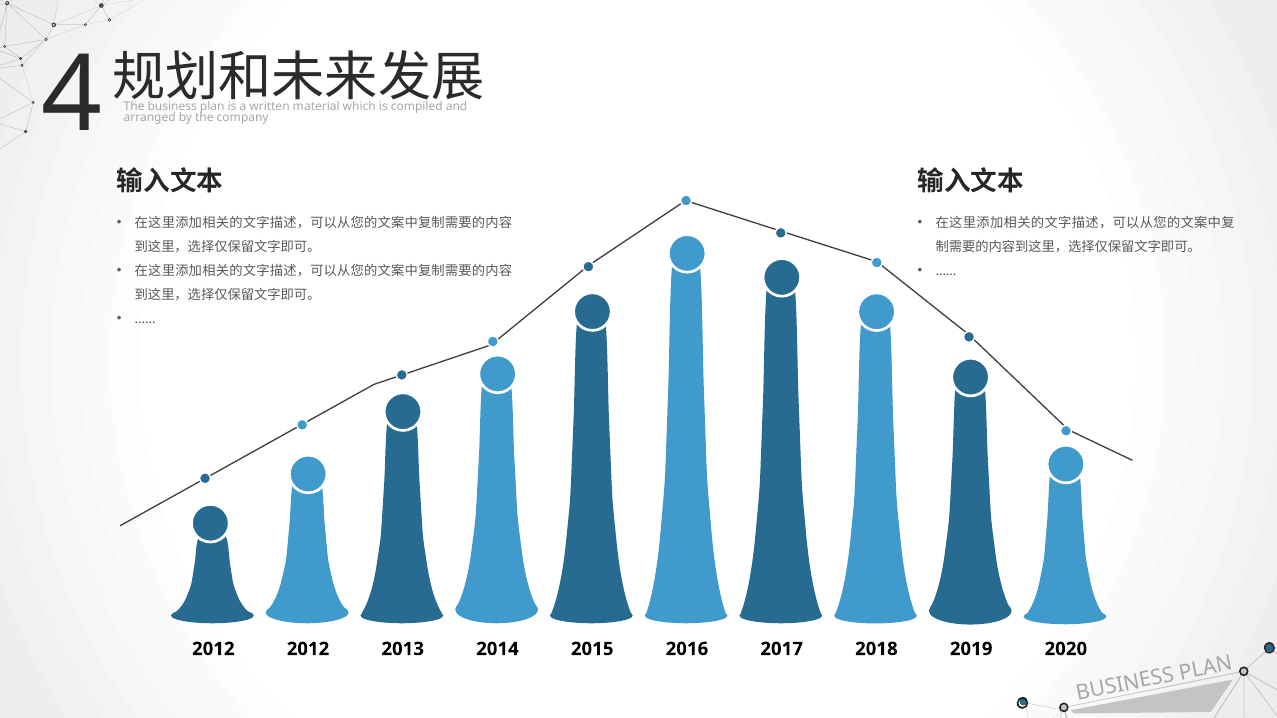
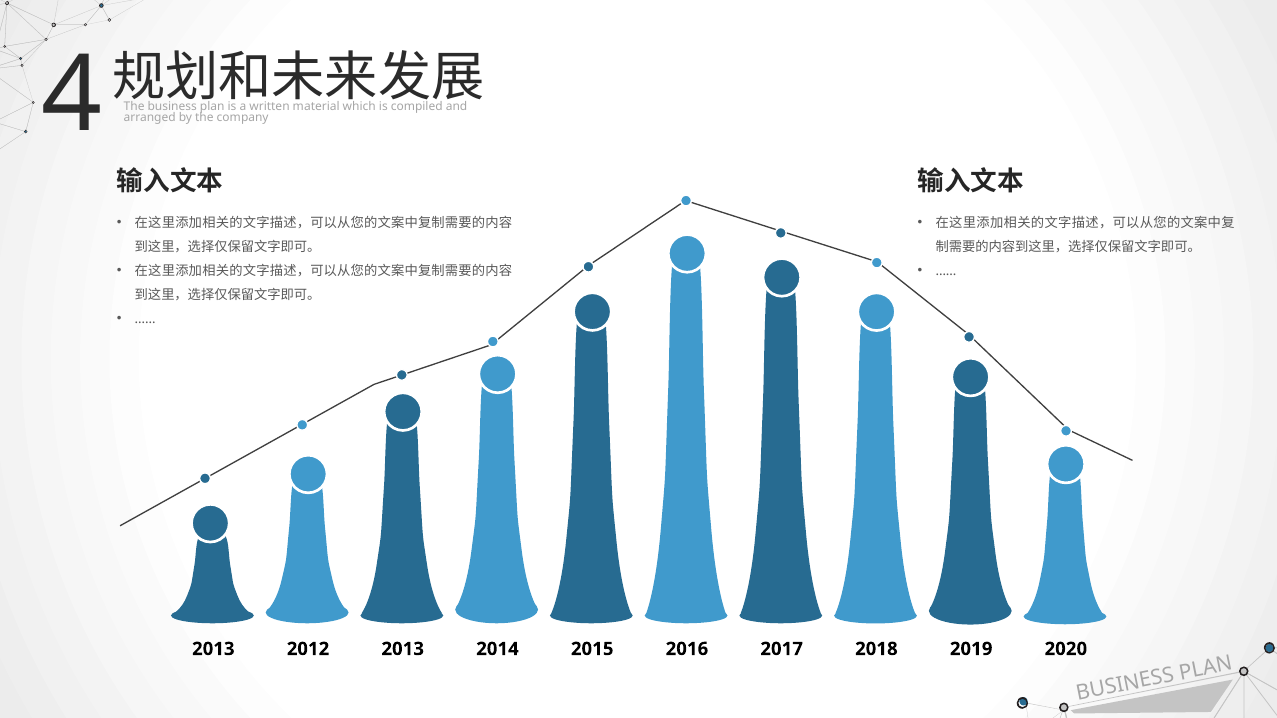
2012: 2012 -> 2013 (213, 649)
